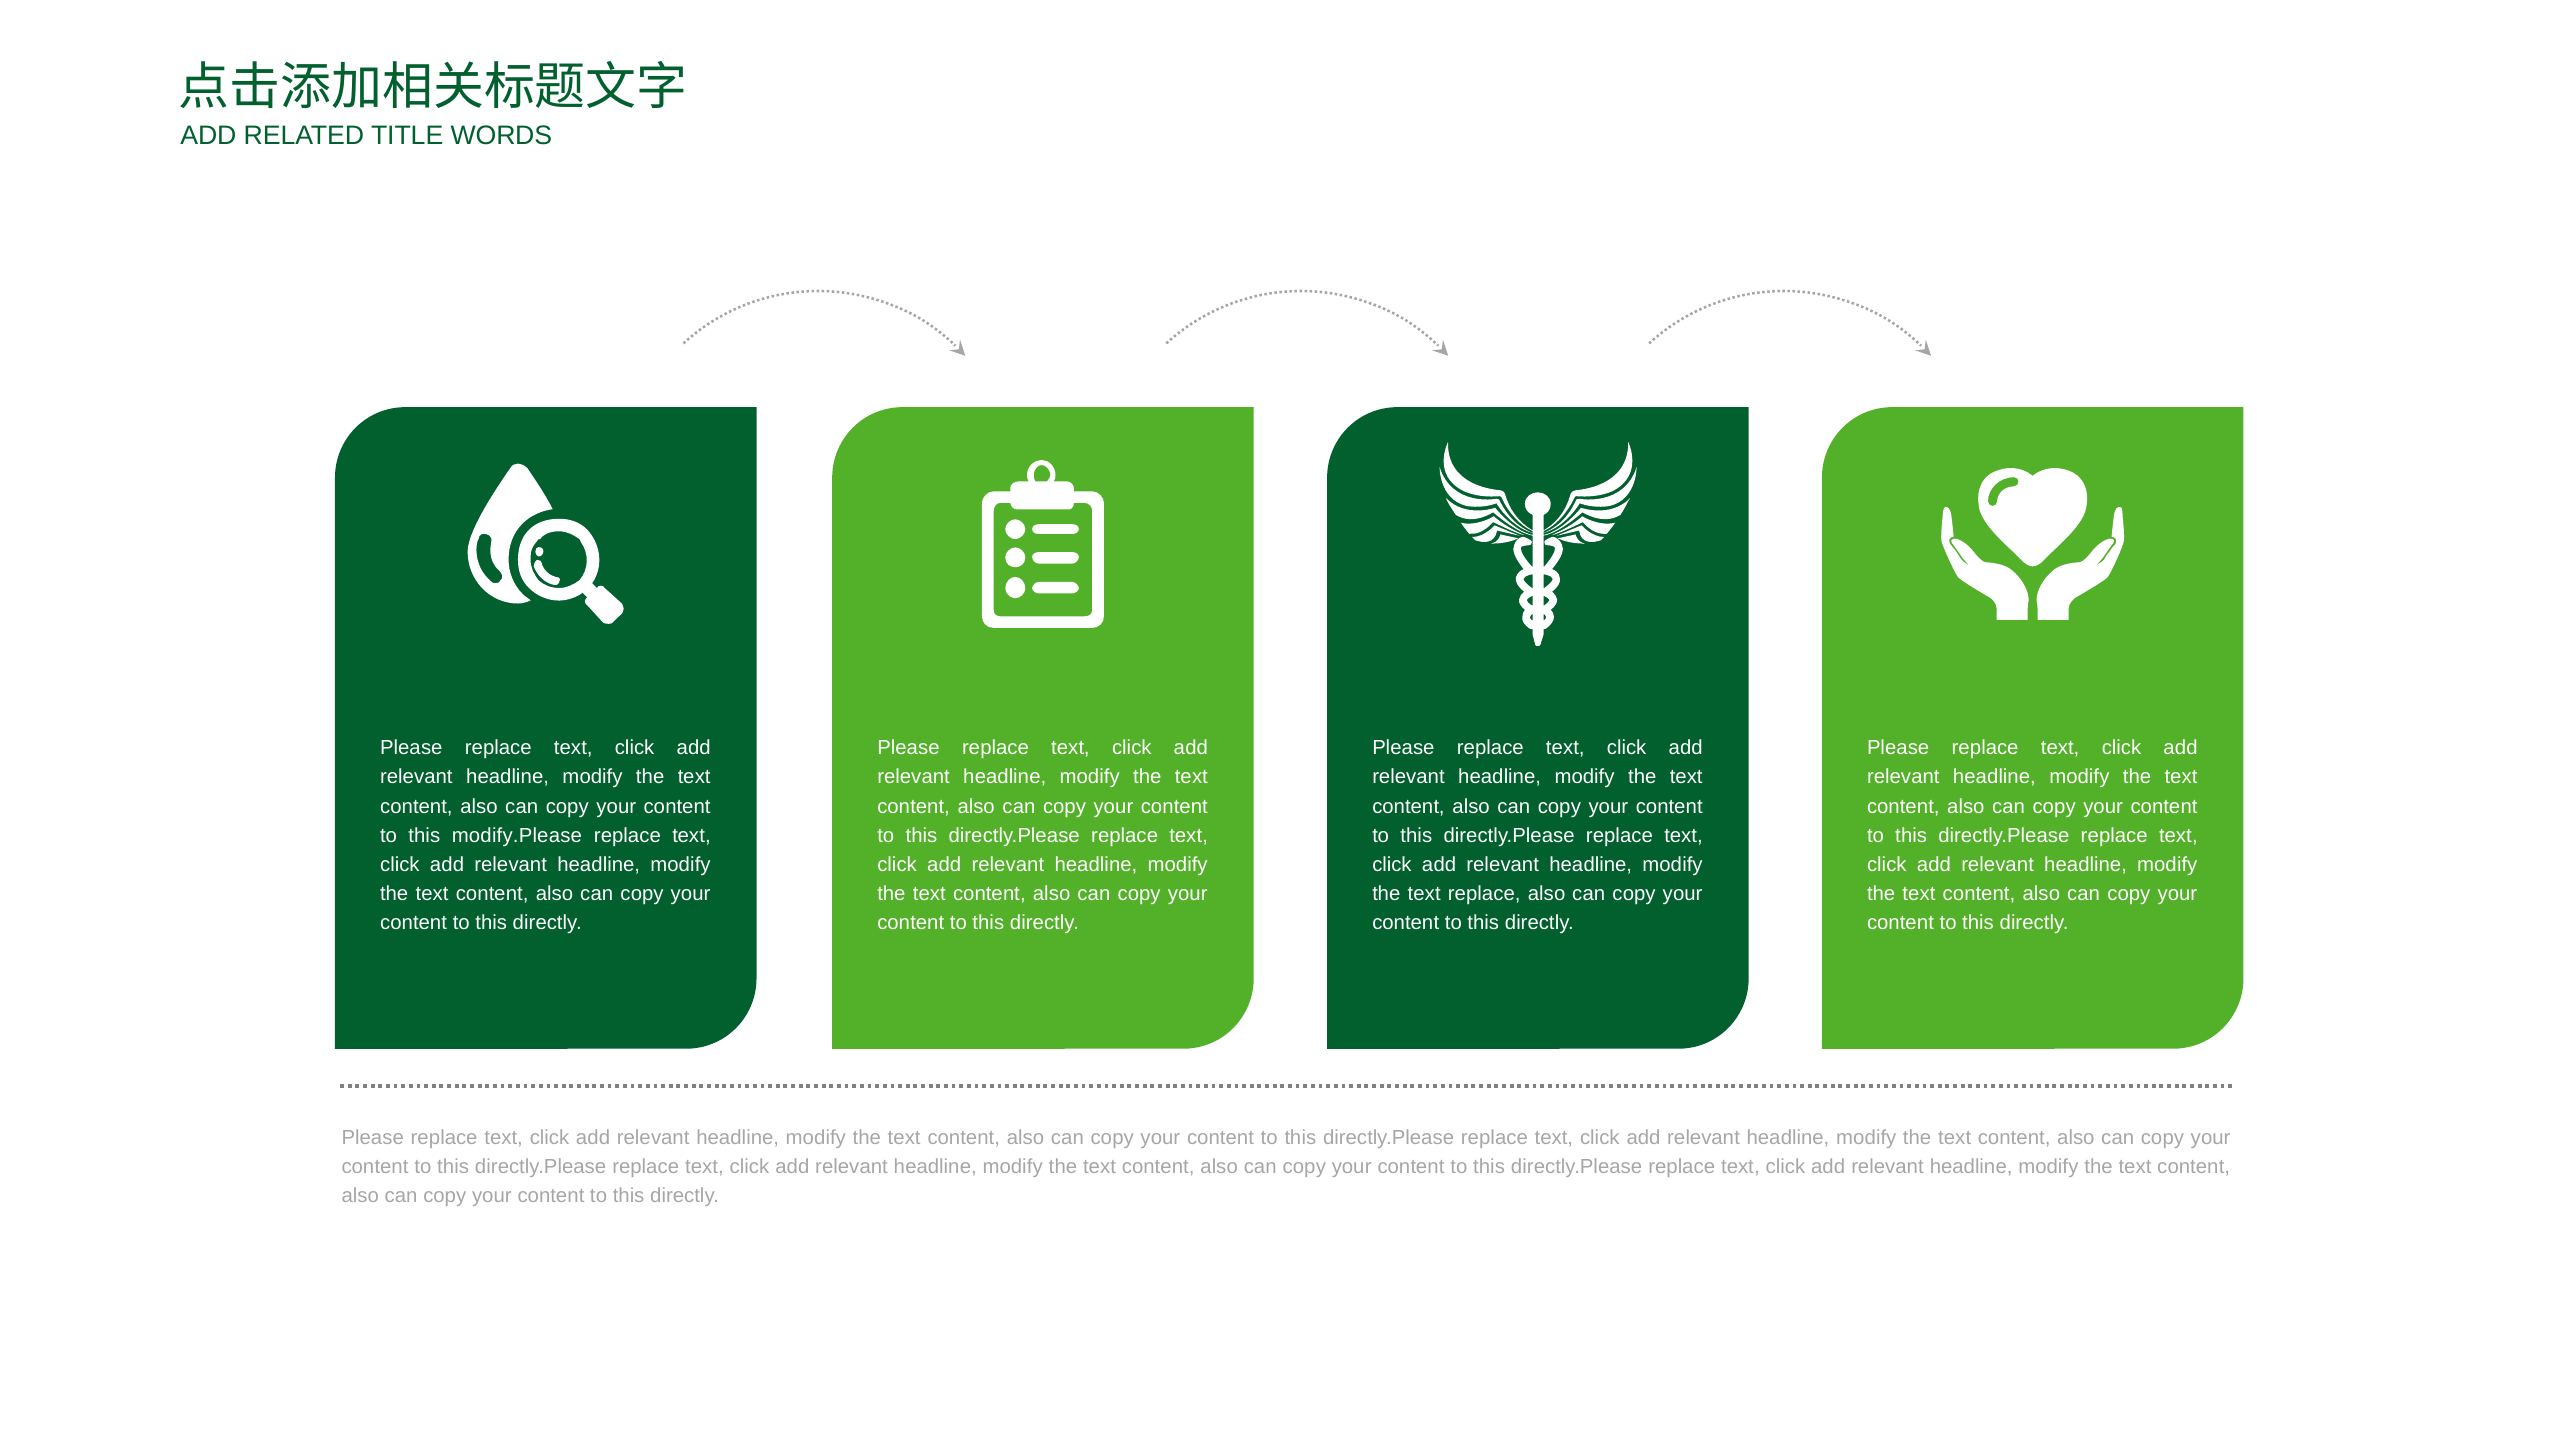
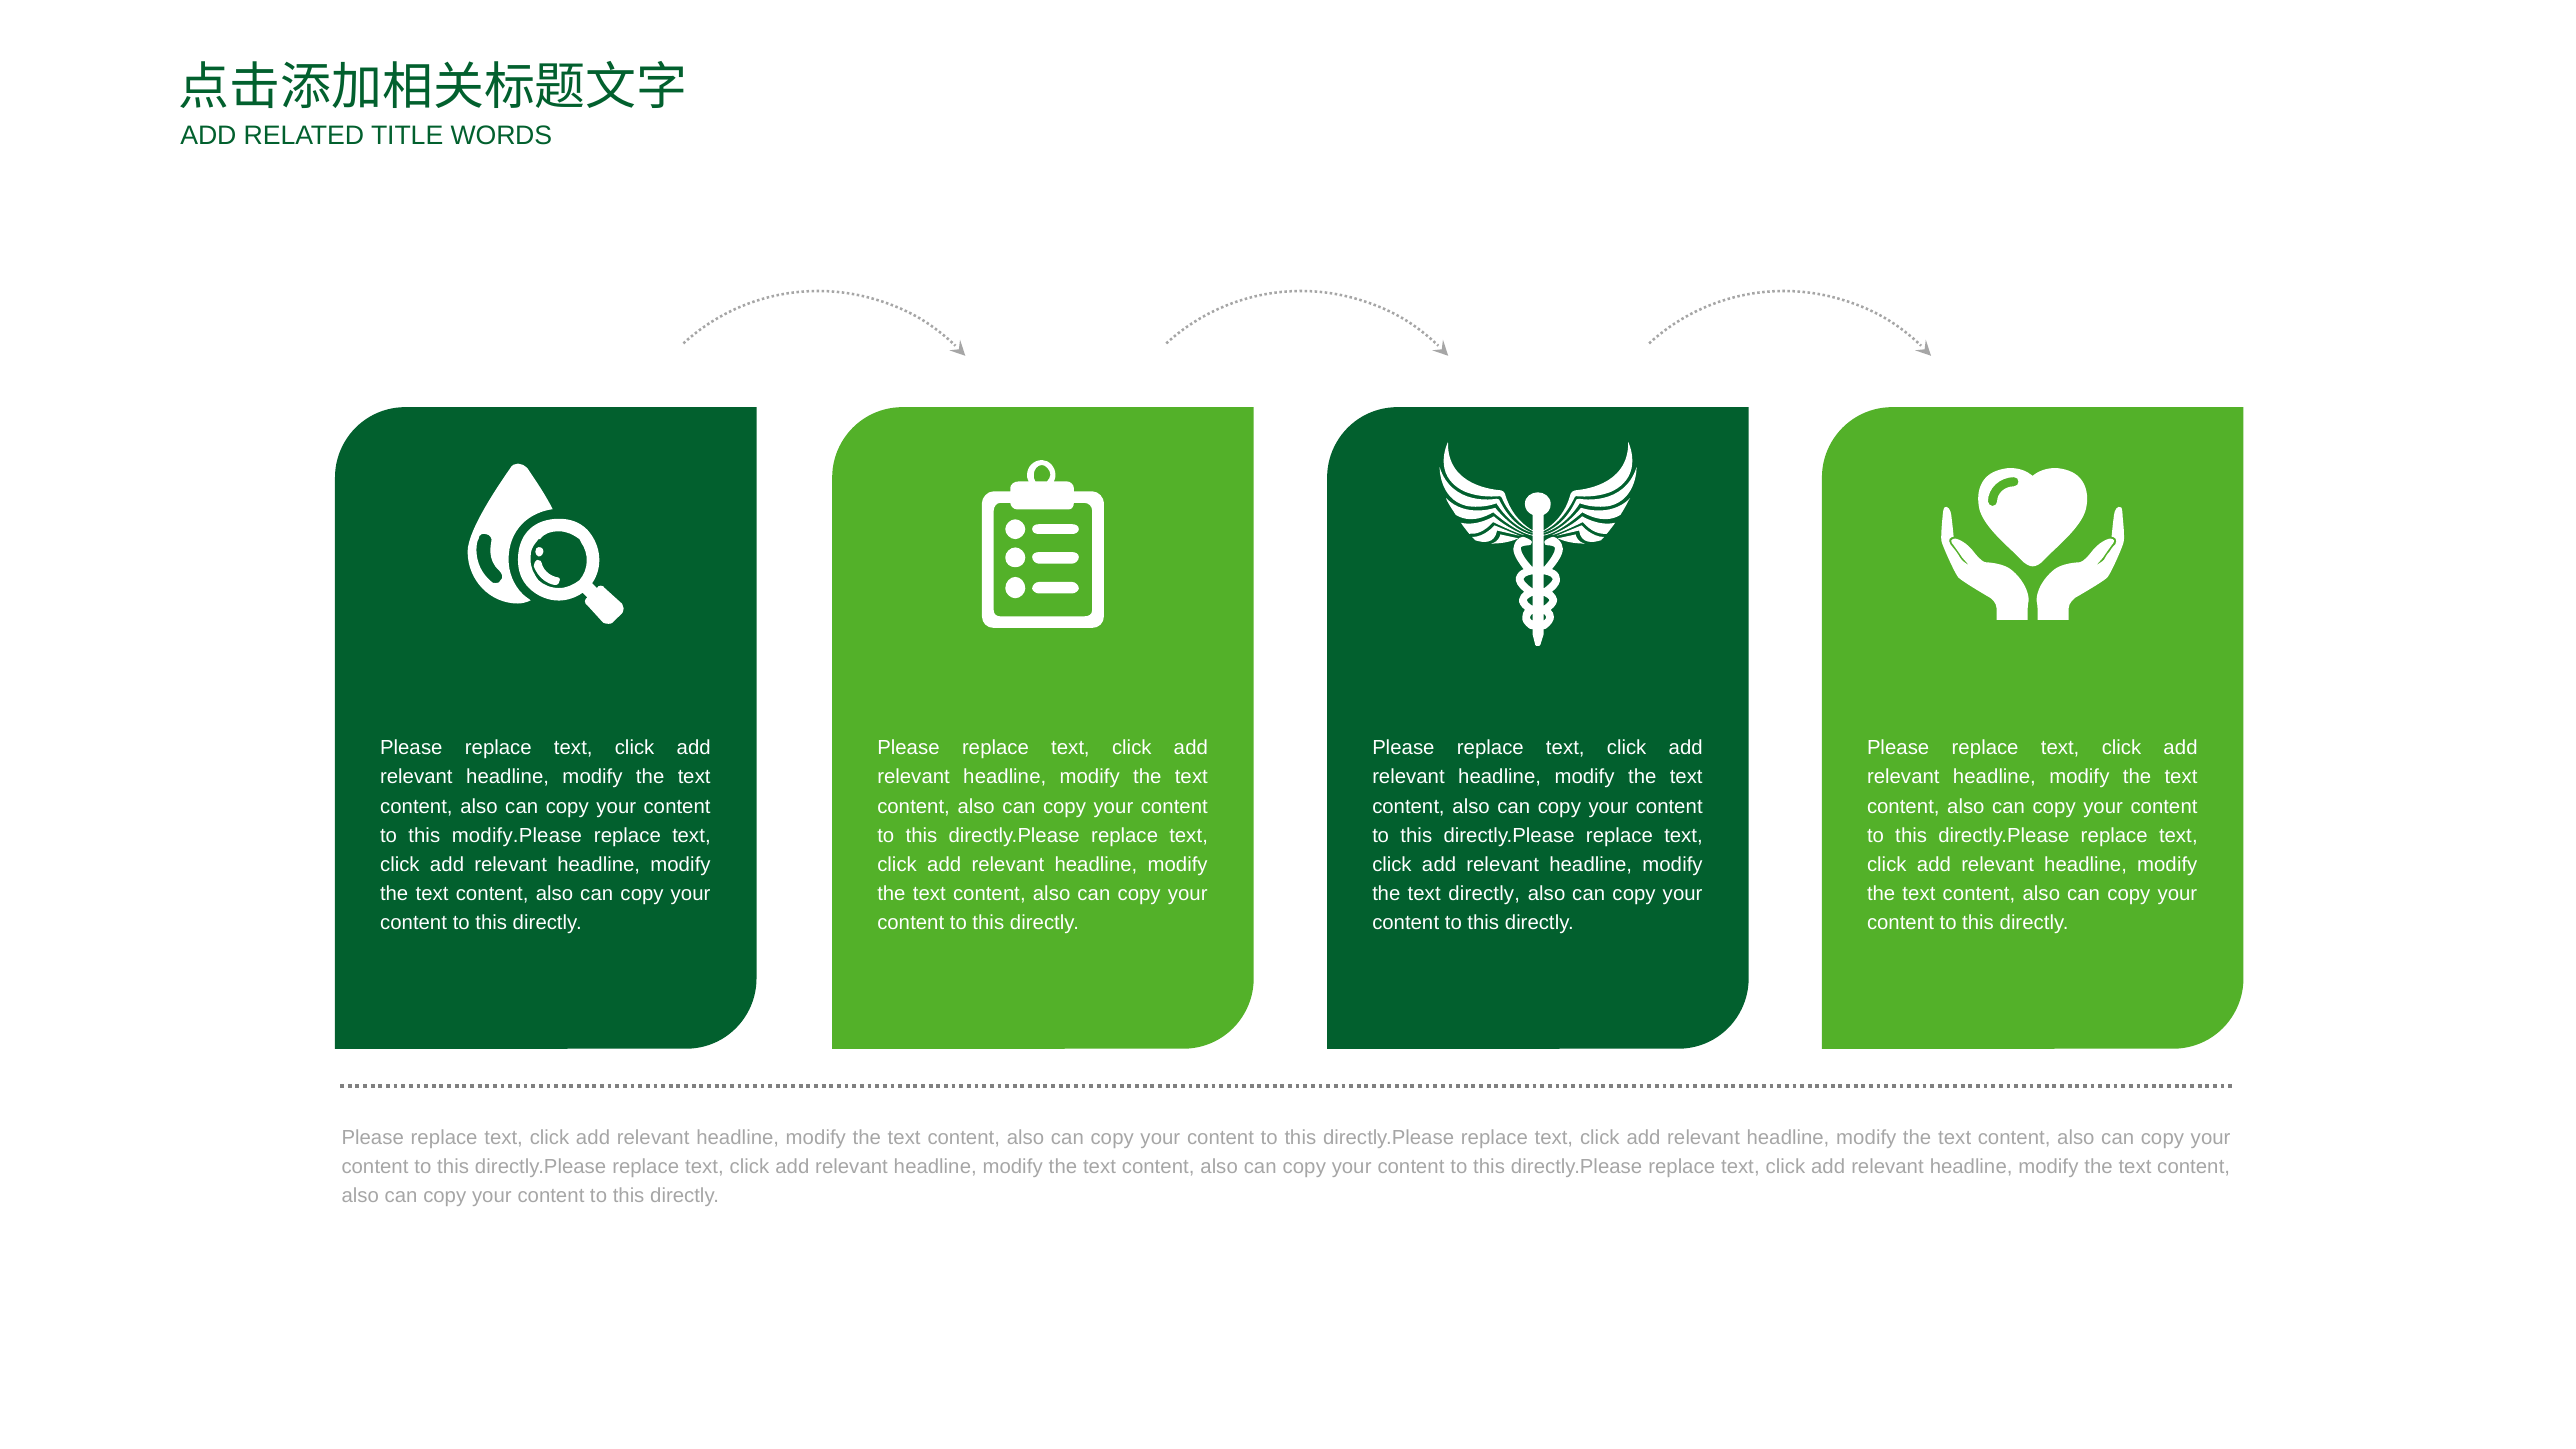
text replace: replace -> directly (1484, 894)
